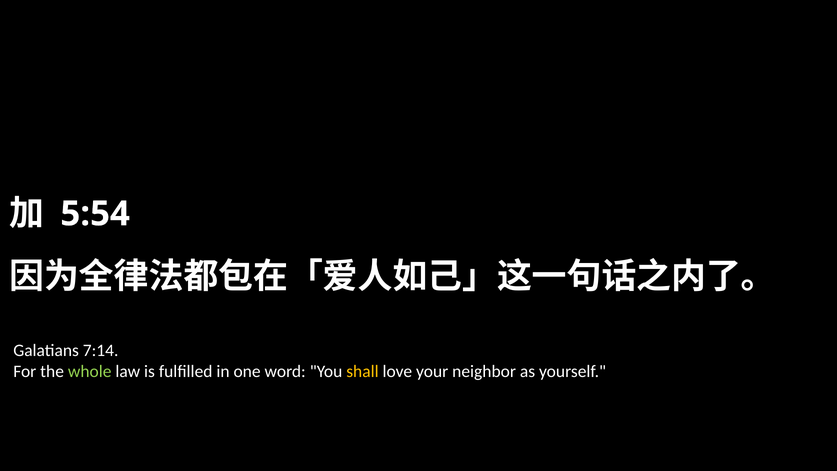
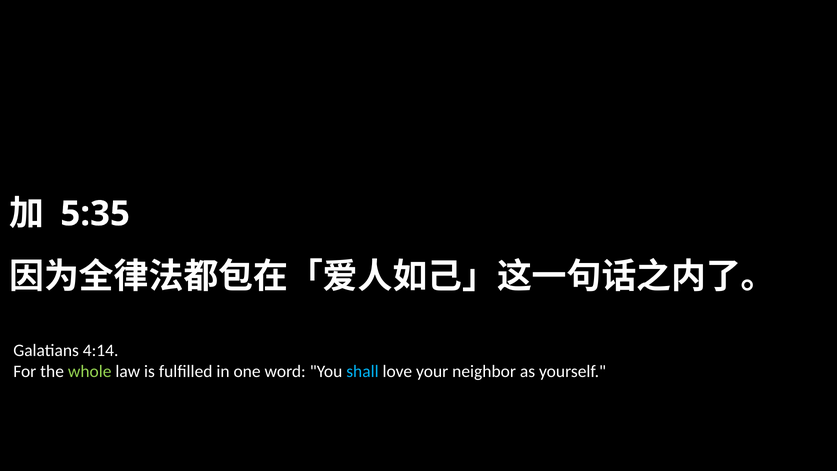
5:54: 5:54 -> 5:35 (95, 214)
7:14: 7:14 -> 4:14 (101, 350)
shall colour: yellow -> light blue (362, 371)
